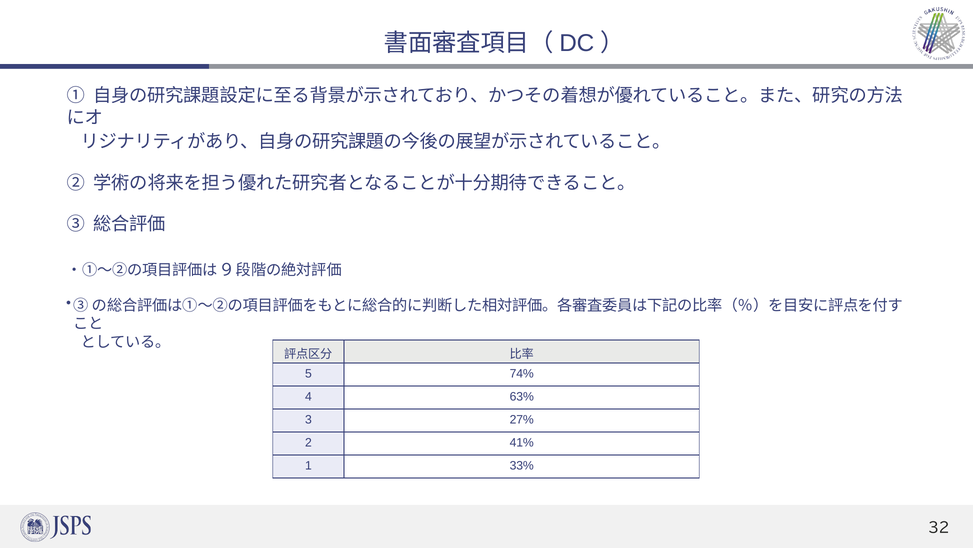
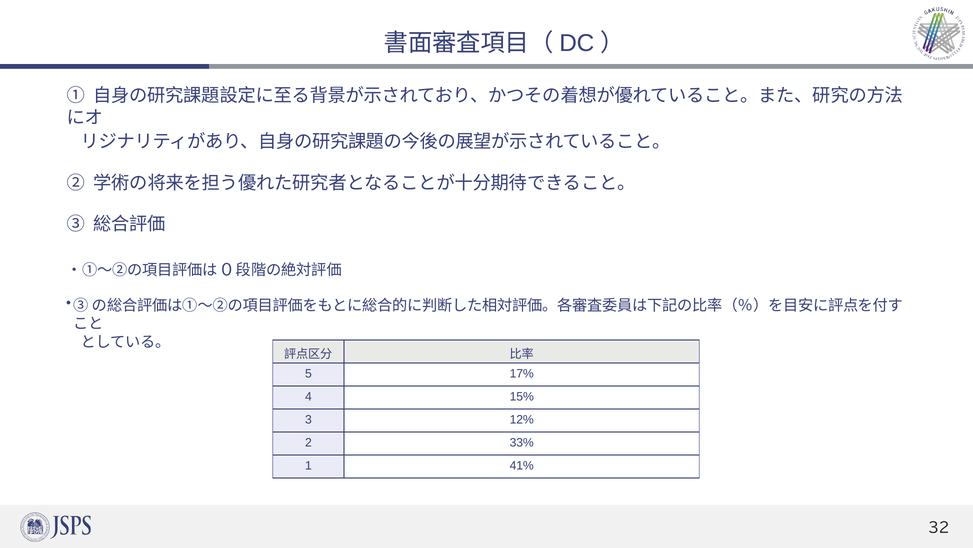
9: 9 -> 0 (227, 270)
74%: 74% -> 17% (522, 373)
63%: 63% -> 15% (522, 396)
27%: 27% -> 12% (522, 419)
41%: 41% -> 33% (522, 442)
33%: 33% -> 41% (522, 465)
